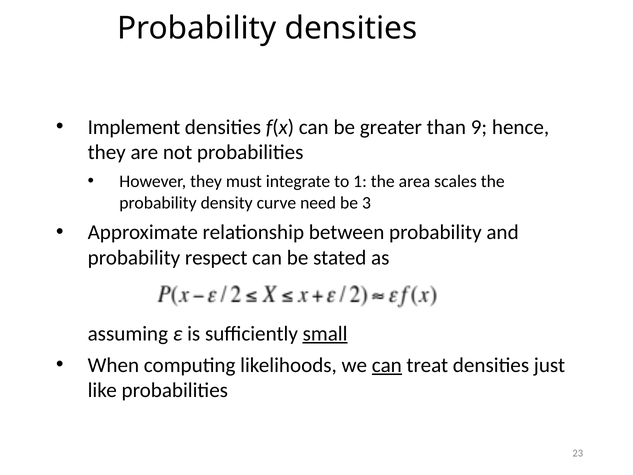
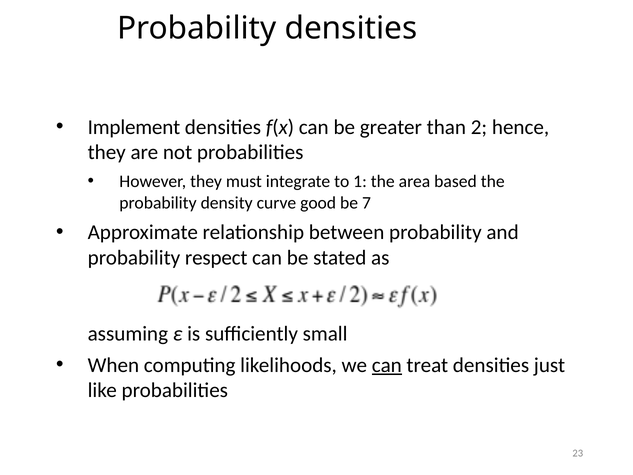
9: 9 -> 2 (479, 127)
scales: scales -> based (456, 182)
need: need -> good (318, 203)
3: 3 -> 7 (366, 203)
small underline: present -> none (325, 333)
